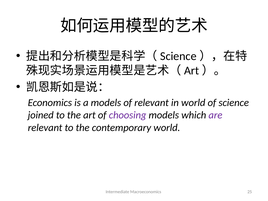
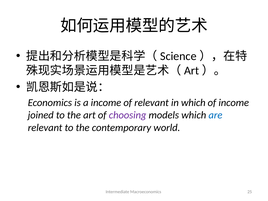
a models: models -> income (106, 103)
in world: world -> which (193, 103)
of science: science -> income (234, 103)
are colour: purple -> blue (215, 115)
